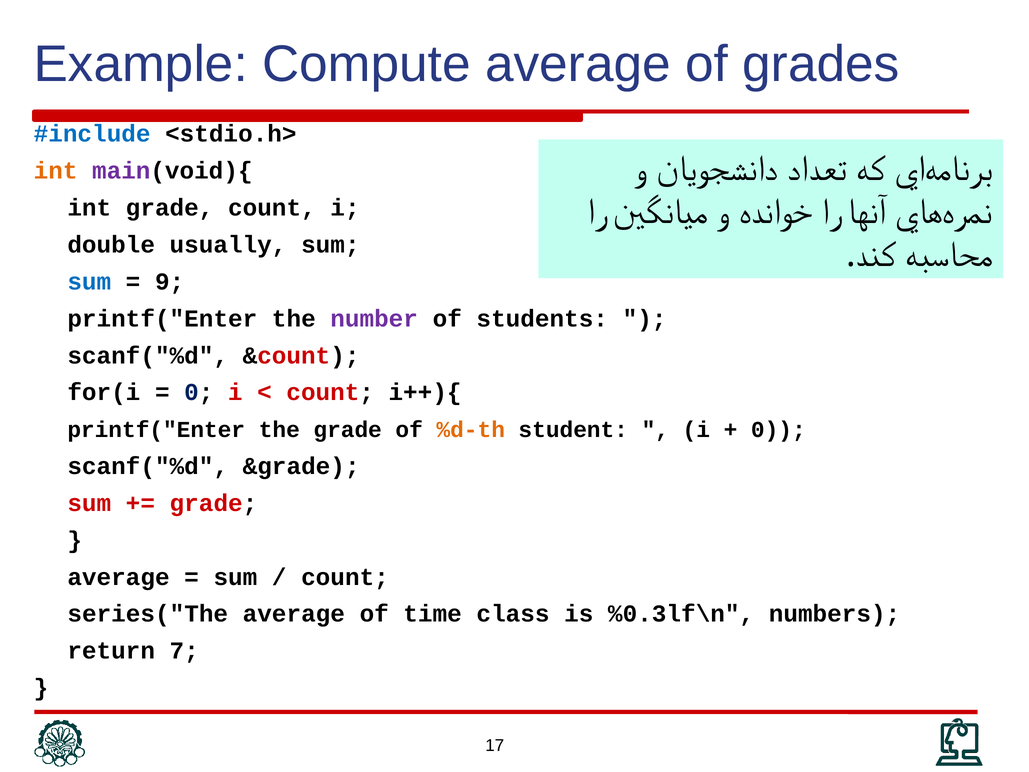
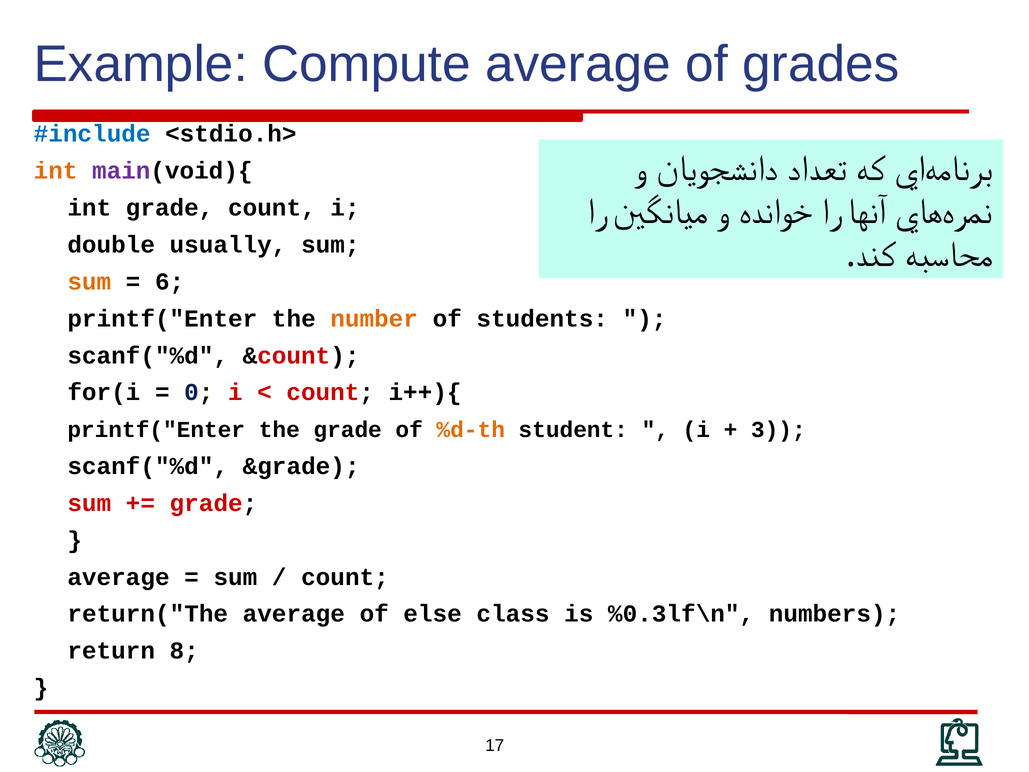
sum colour: blue -> orange (89, 282)
9: 9 -> 6 (170, 282)
number colour: purple -> orange (374, 318)
0: 0 -> 3 (778, 430)
series("The: series("The -> return("The (148, 614)
time: time -> else (433, 614)
7: 7 -> 8 (184, 651)
